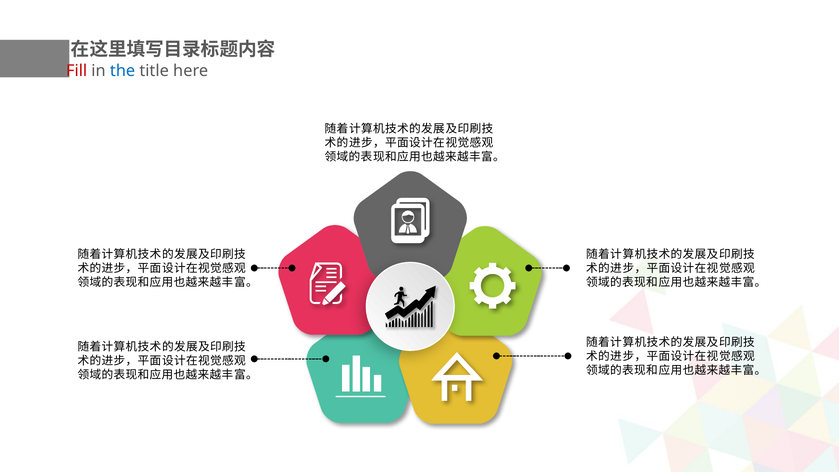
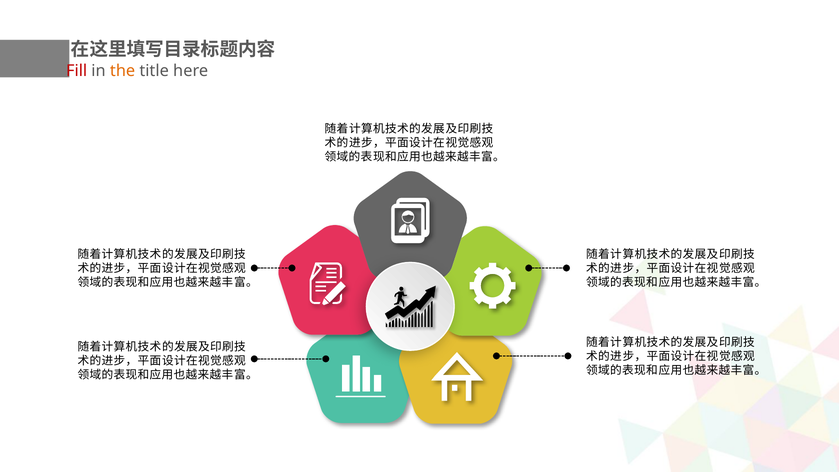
the colour: blue -> orange (123, 71)
